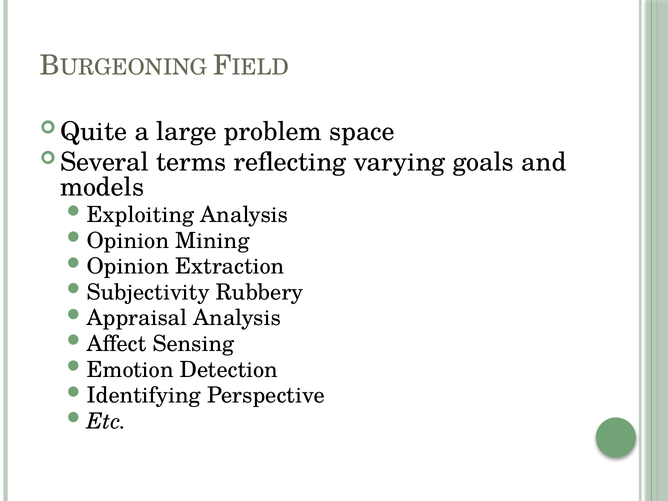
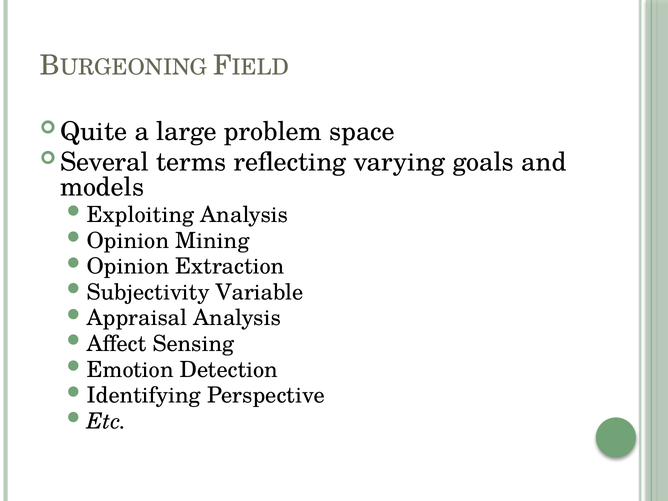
Rubbery: Rubbery -> Variable (260, 292)
